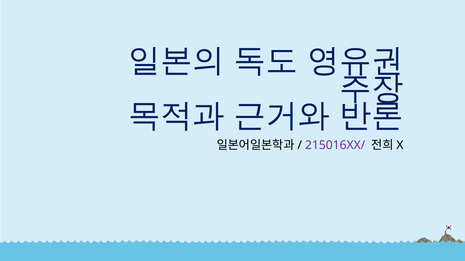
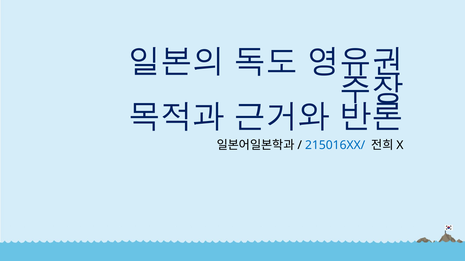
215016XX/ colour: purple -> blue (335, 146)
